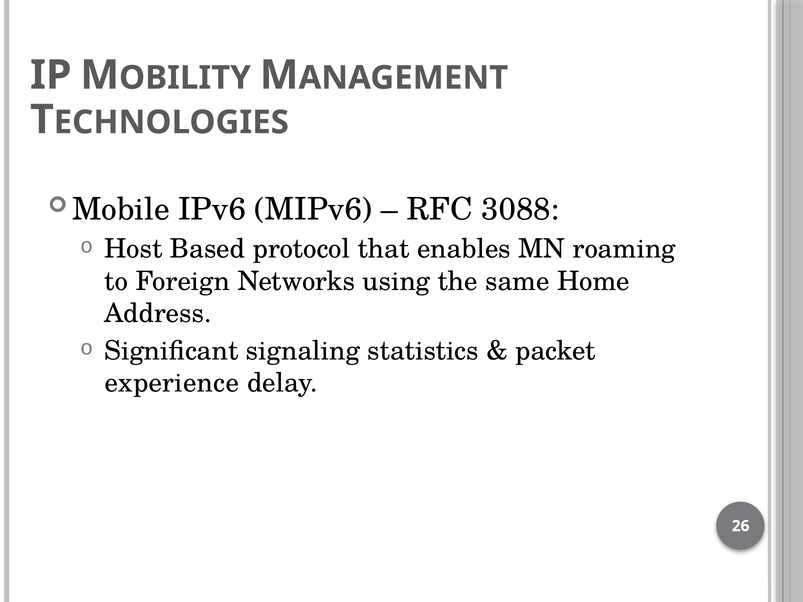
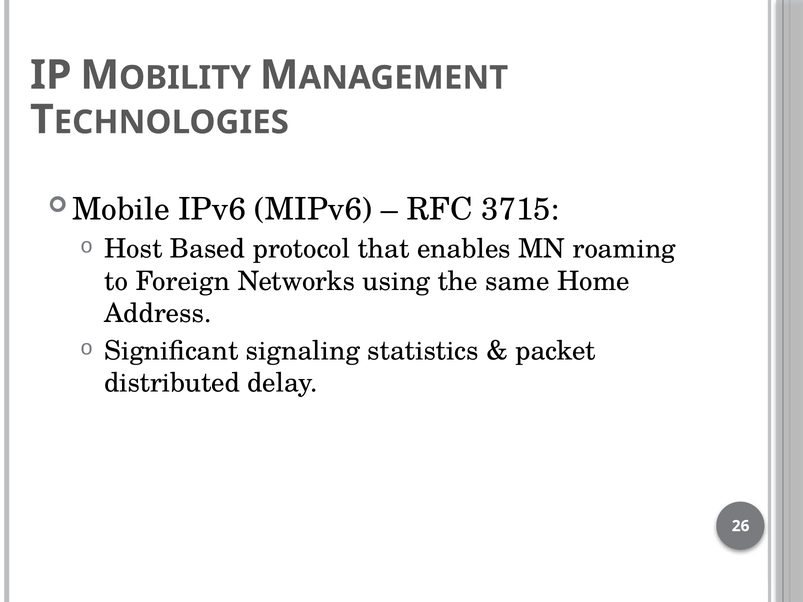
3088: 3088 -> 3715 (520, 209)
experience: experience -> distributed (172, 383)
